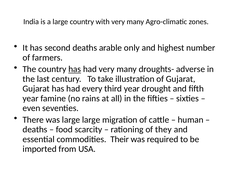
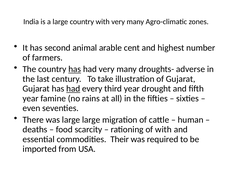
second deaths: deaths -> animal (85, 48)
only: only -> cent (132, 48)
had underline: none -> present (73, 89)
of they: they -> with (163, 129)
